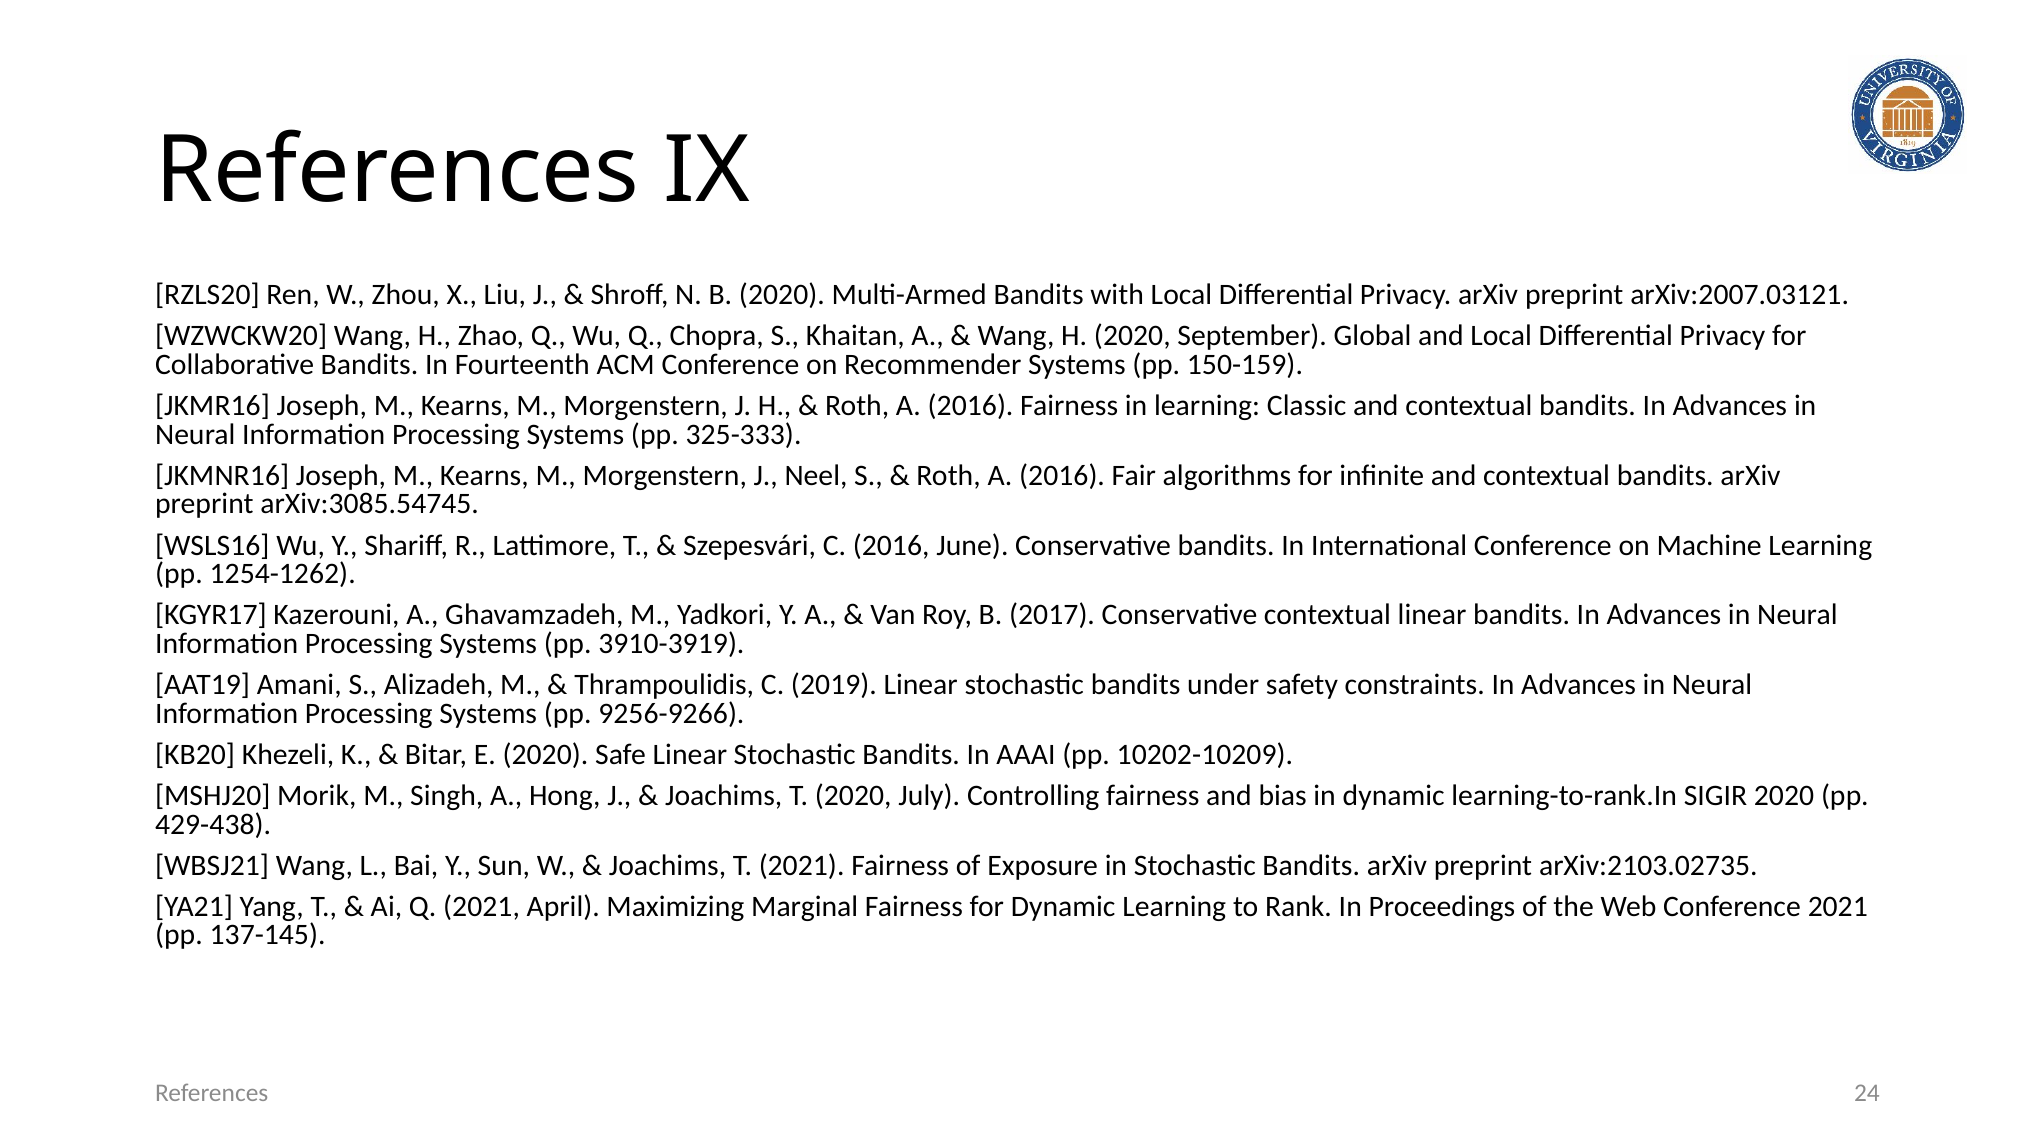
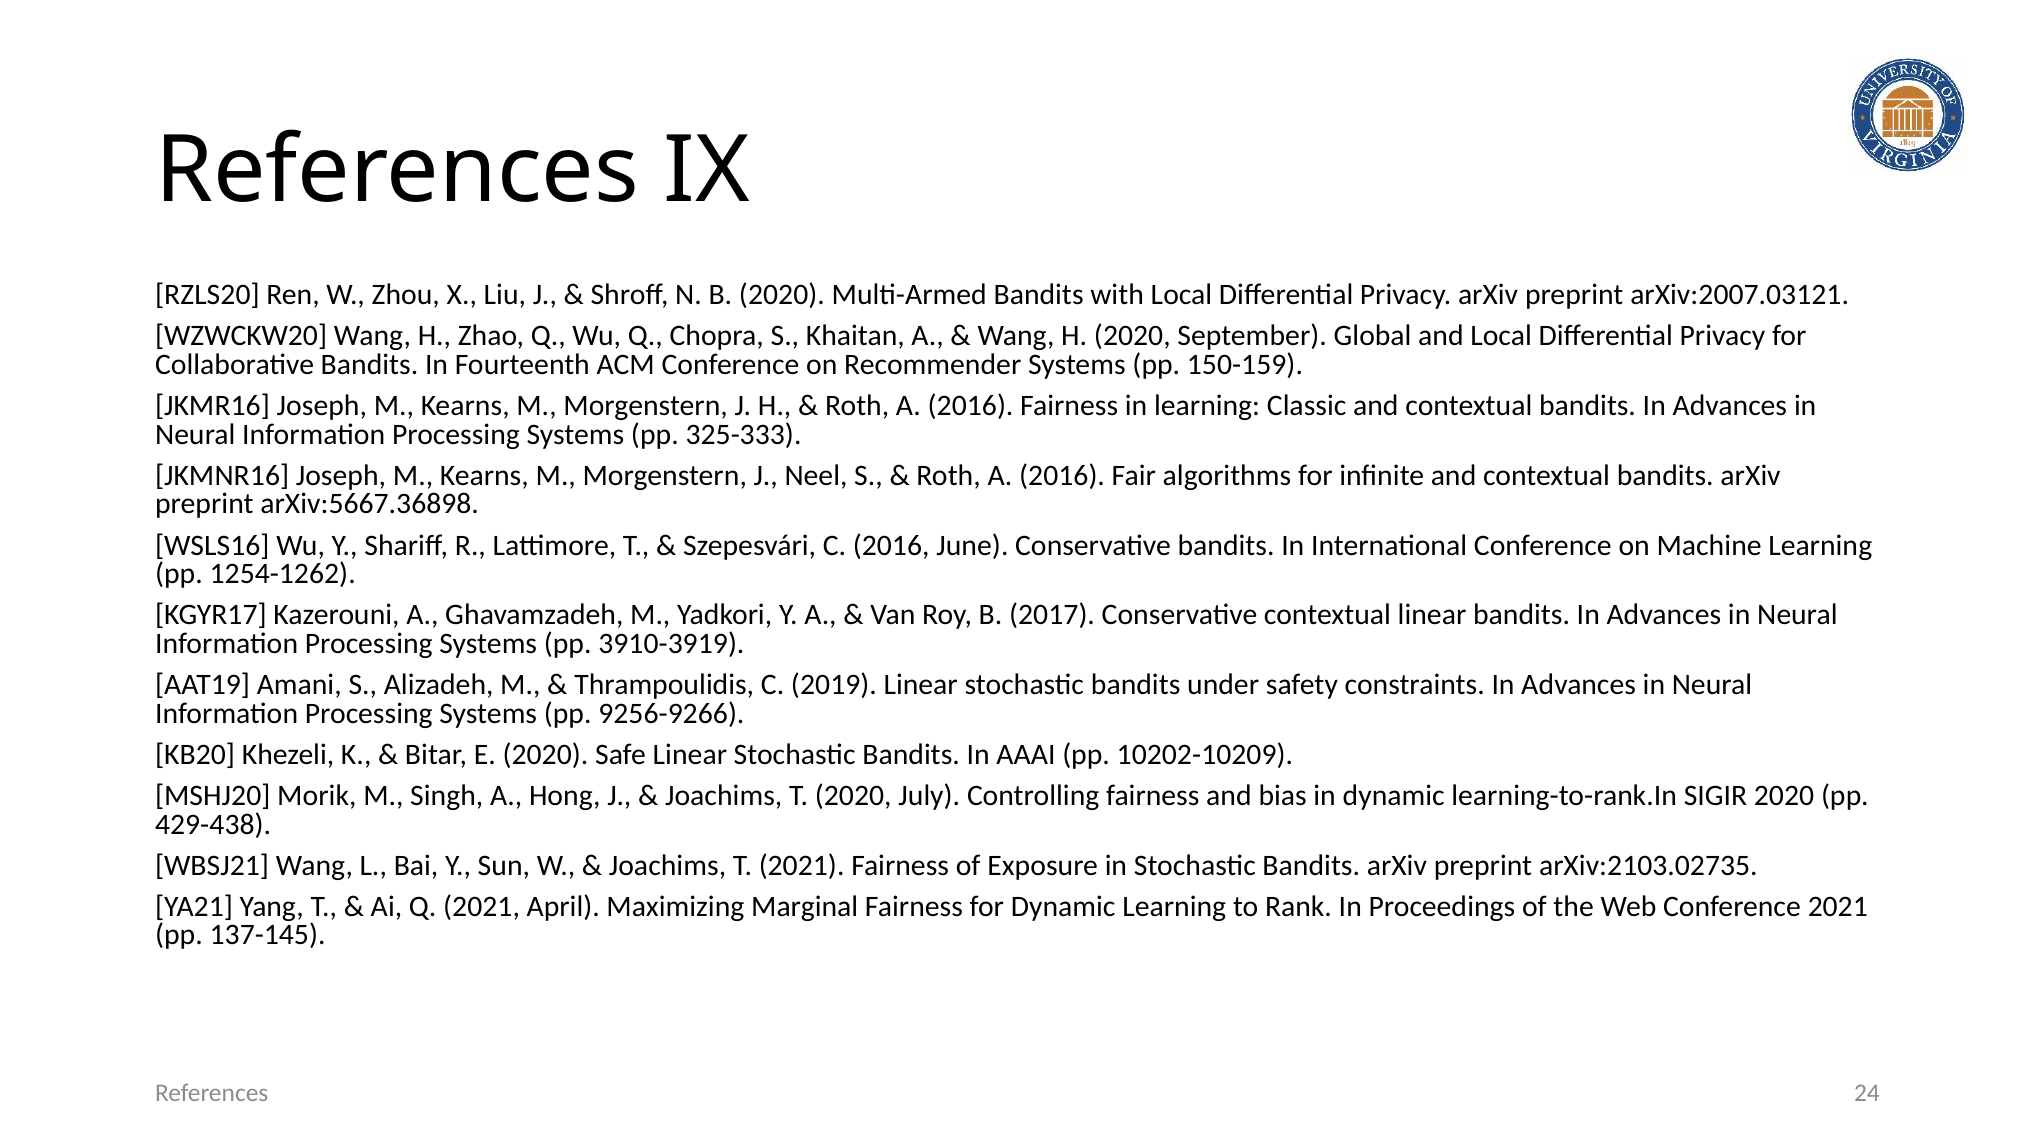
arXiv:3085.54745: arXiv:3085.54745 -> arXiv:5667.36898 (370, 504)
